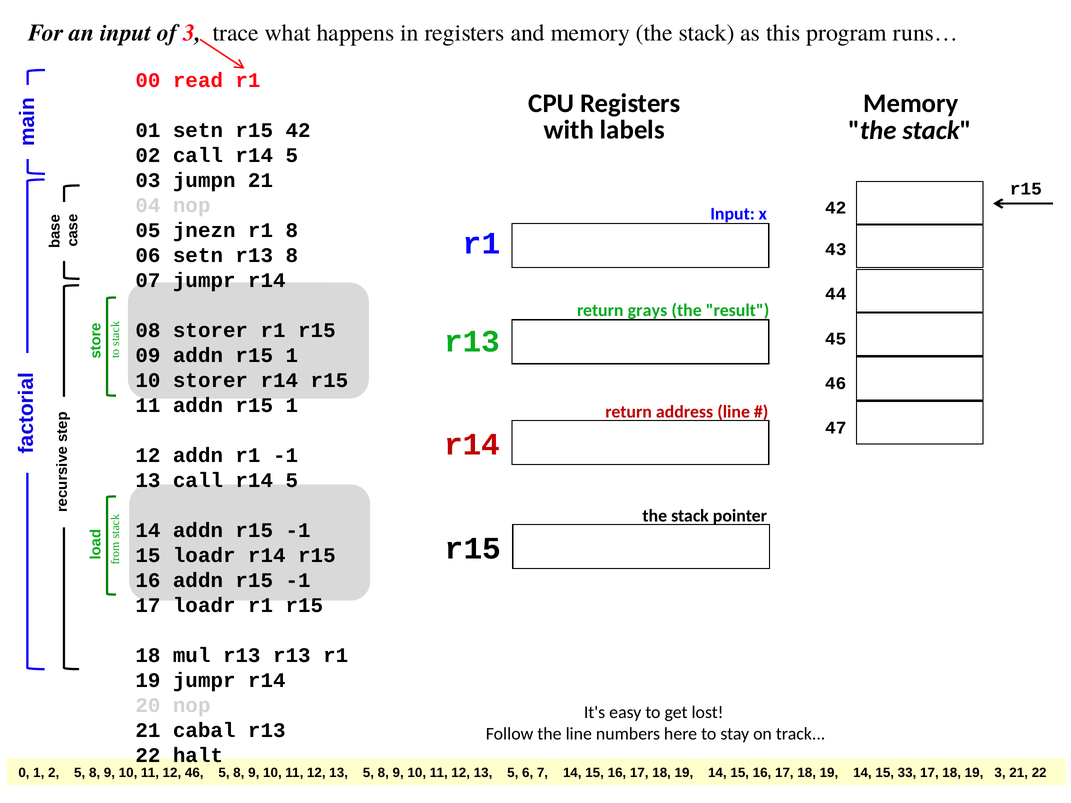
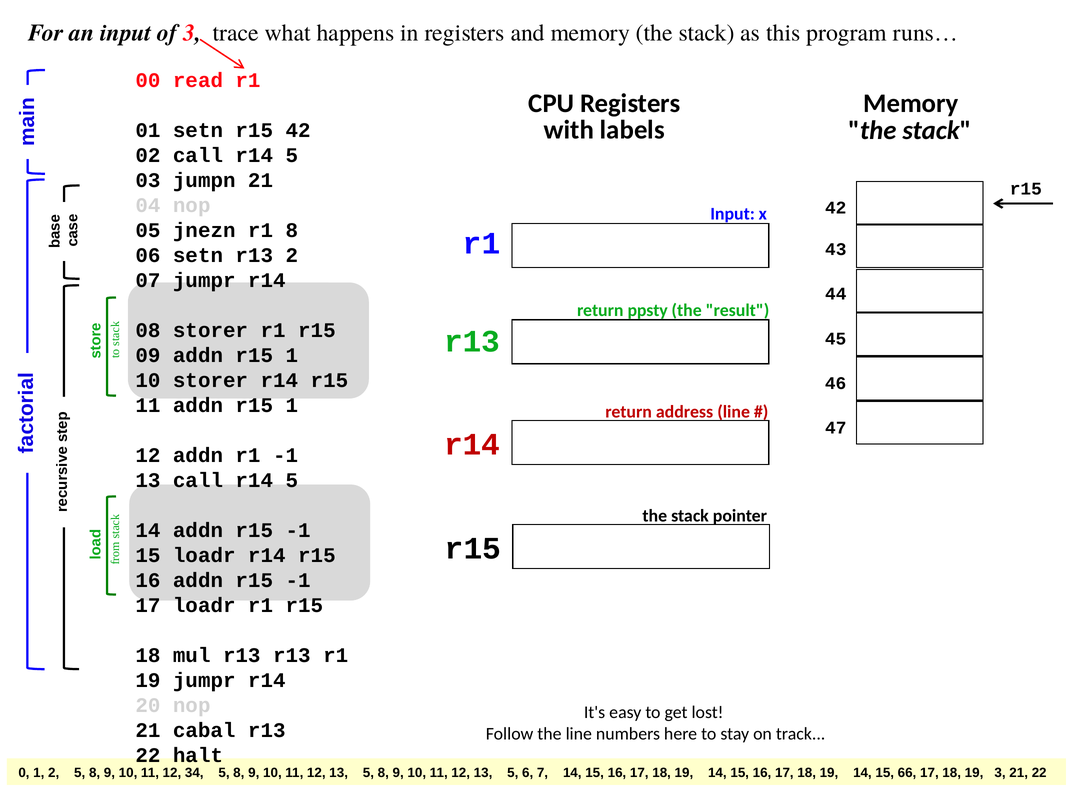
r13 8: 8 -> 2 (292, 256)
grays: grays -> ppsty (648, 310)
12 46: 46 -> 34 (194, 773)
33: 33 -> 66 (907, 773)
